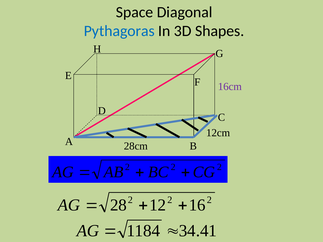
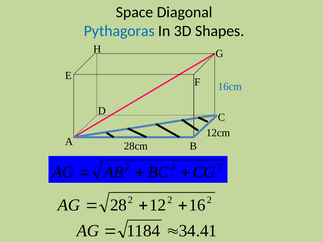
16cm colour: purple -> blue (230, 87)
